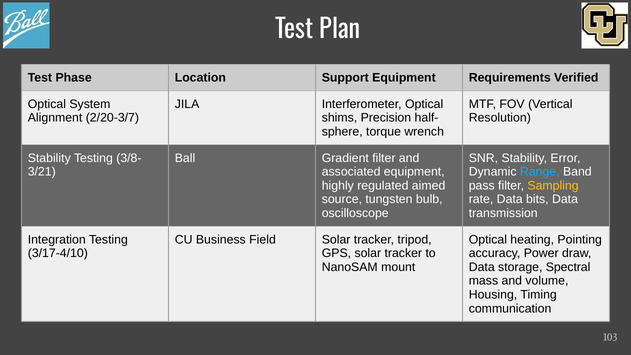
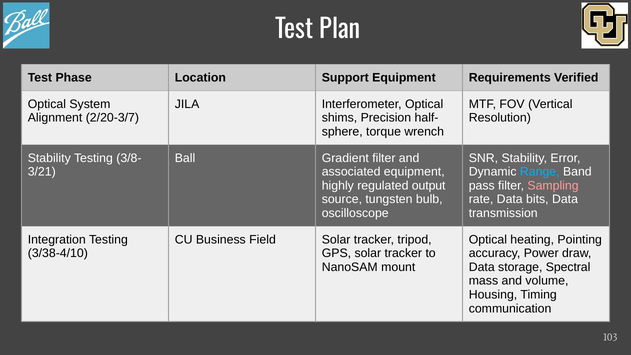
aimed: aimed -> output (429, 186)
Sampling colour: yellow -> pink (553, 186)
3/17-4/10: 3/17-4/10 -> 3/38-4/10 (58, 253)
